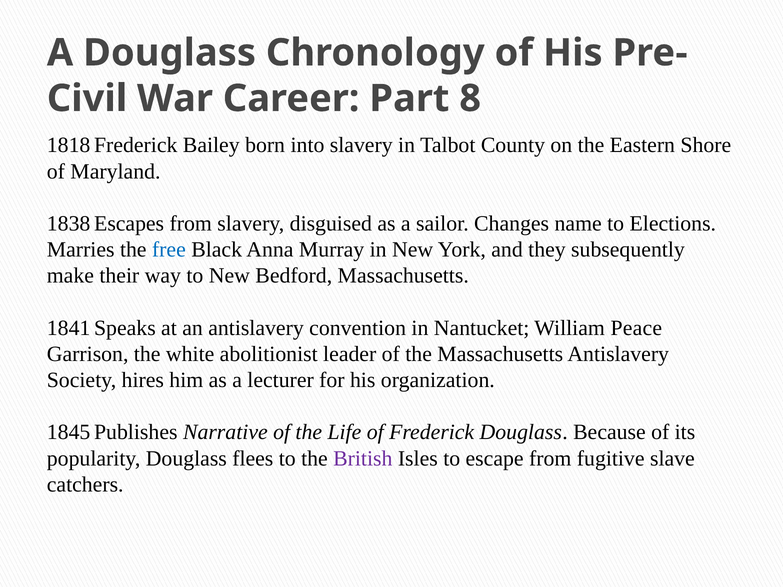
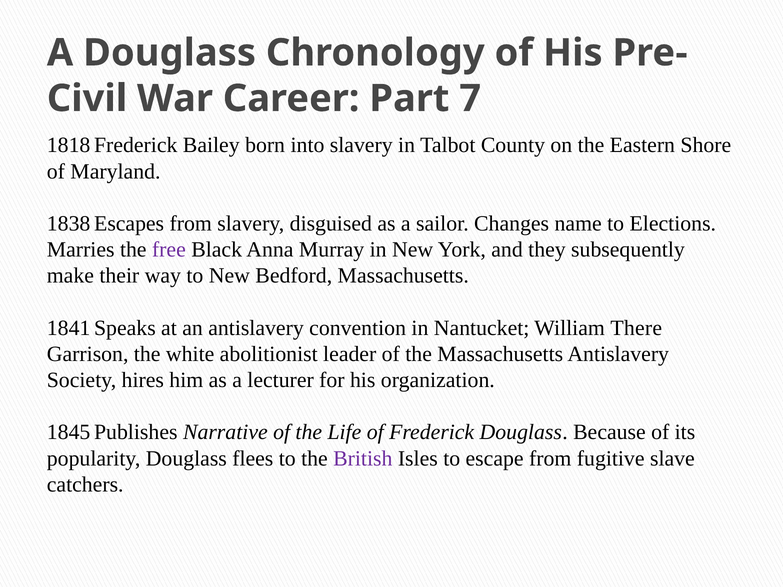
8: 8 -> 7 (470, 99)
free colour: blue -> purple (169, 250)
Peace: Peace -> There (636, 328)
